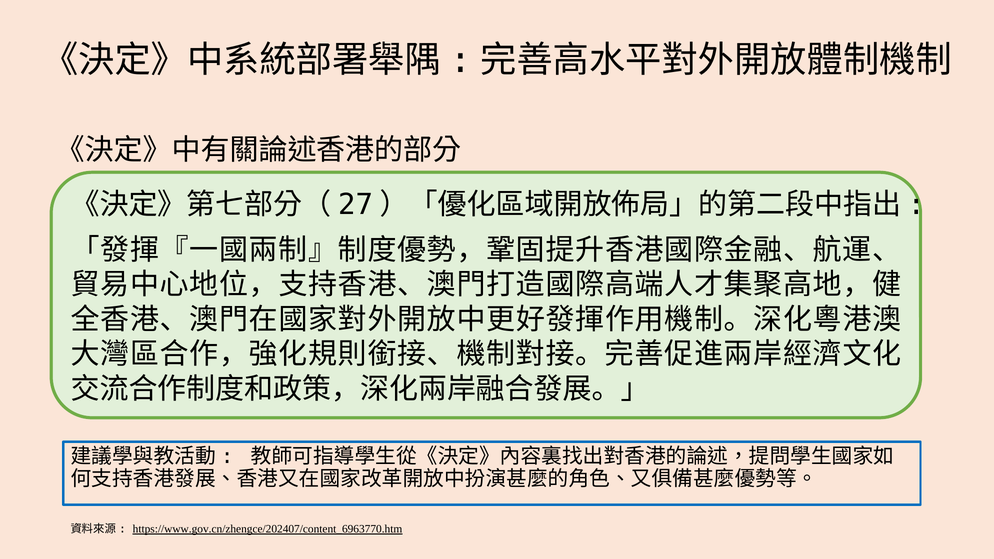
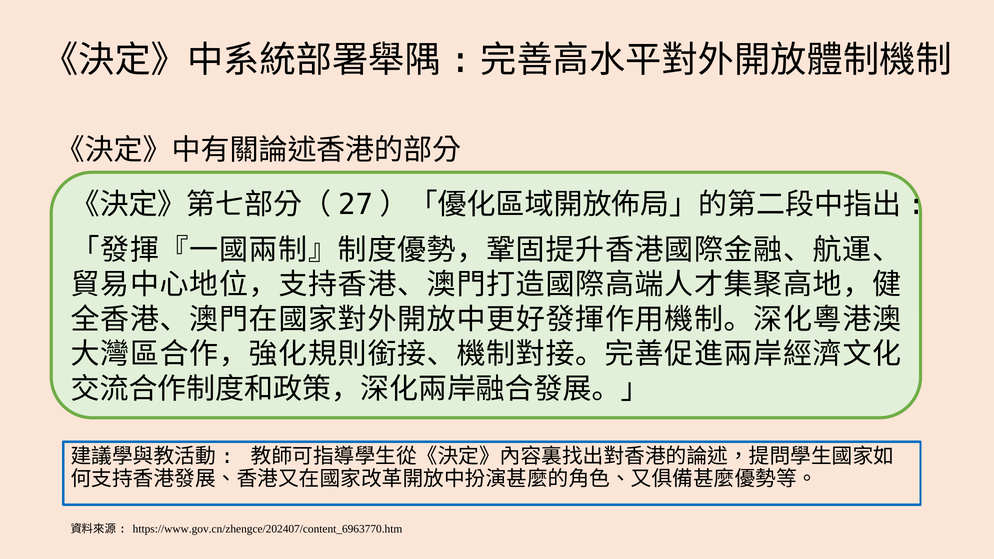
https://www.gov.cn/zhengce/202407/content_6963770.htm underline: present -> none (267, 529)
